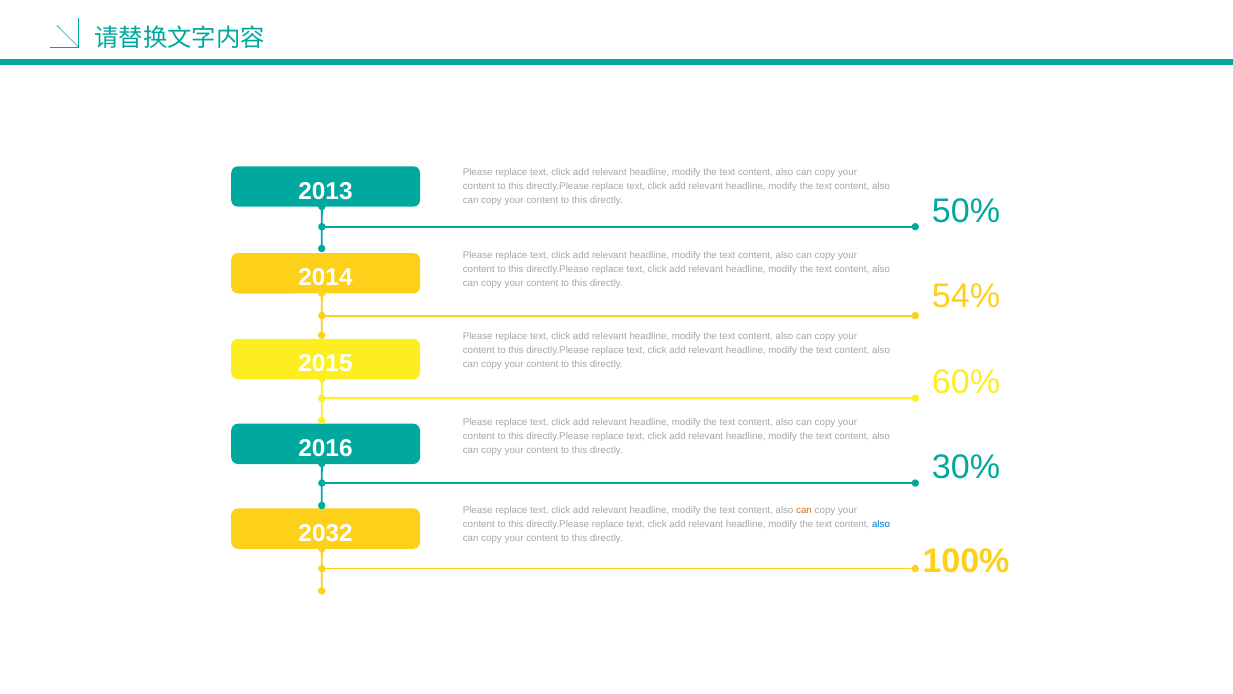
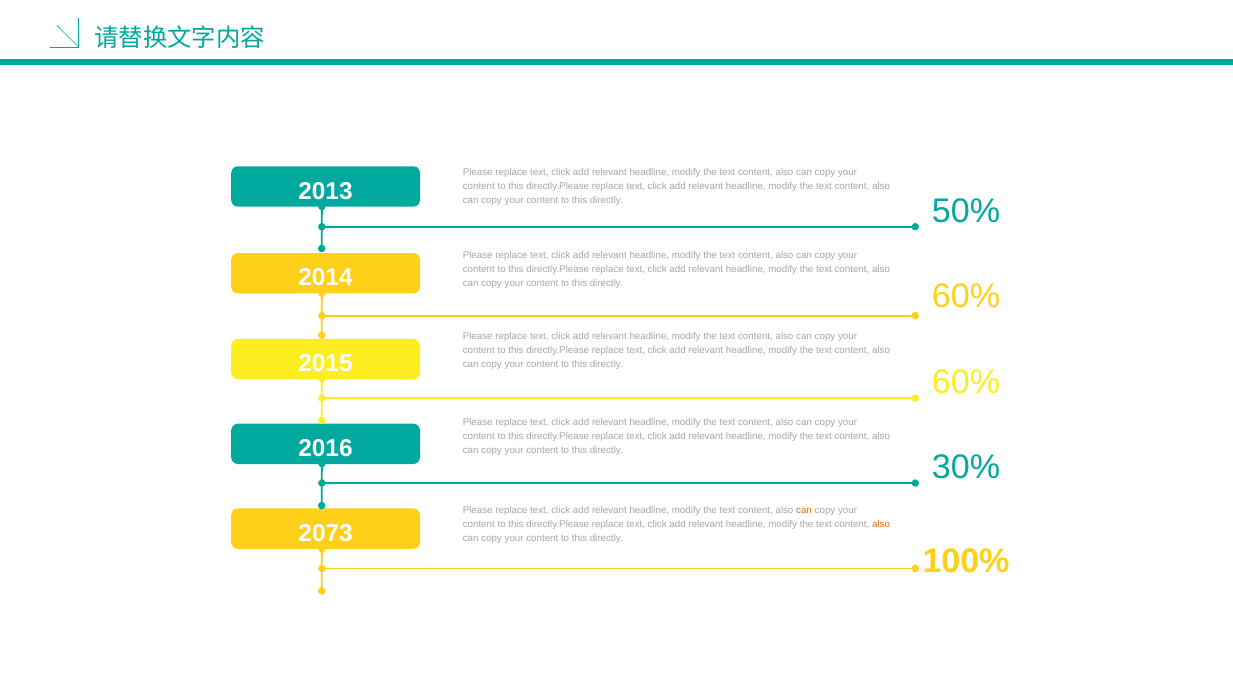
54%: 54% -> 60% (966, 297)
also colour: blue -> orange (881, 524)
2032: 2032 -> 2073 (326, 533)
